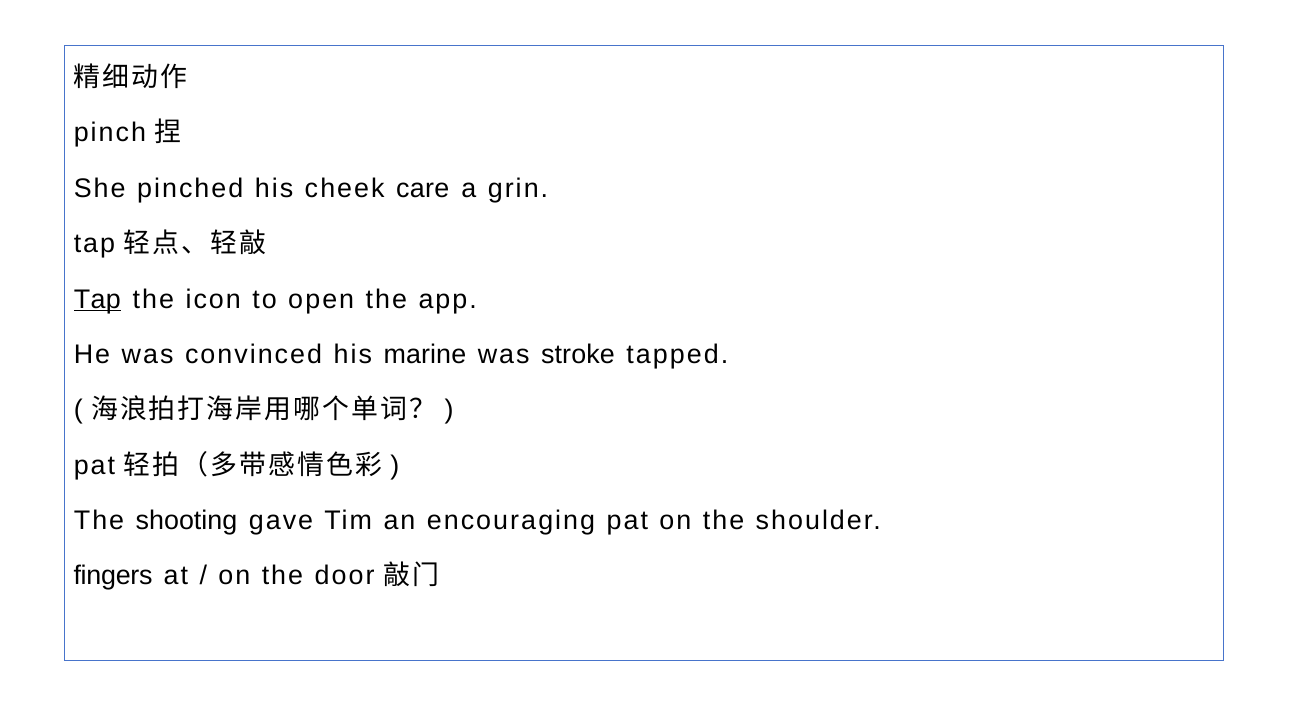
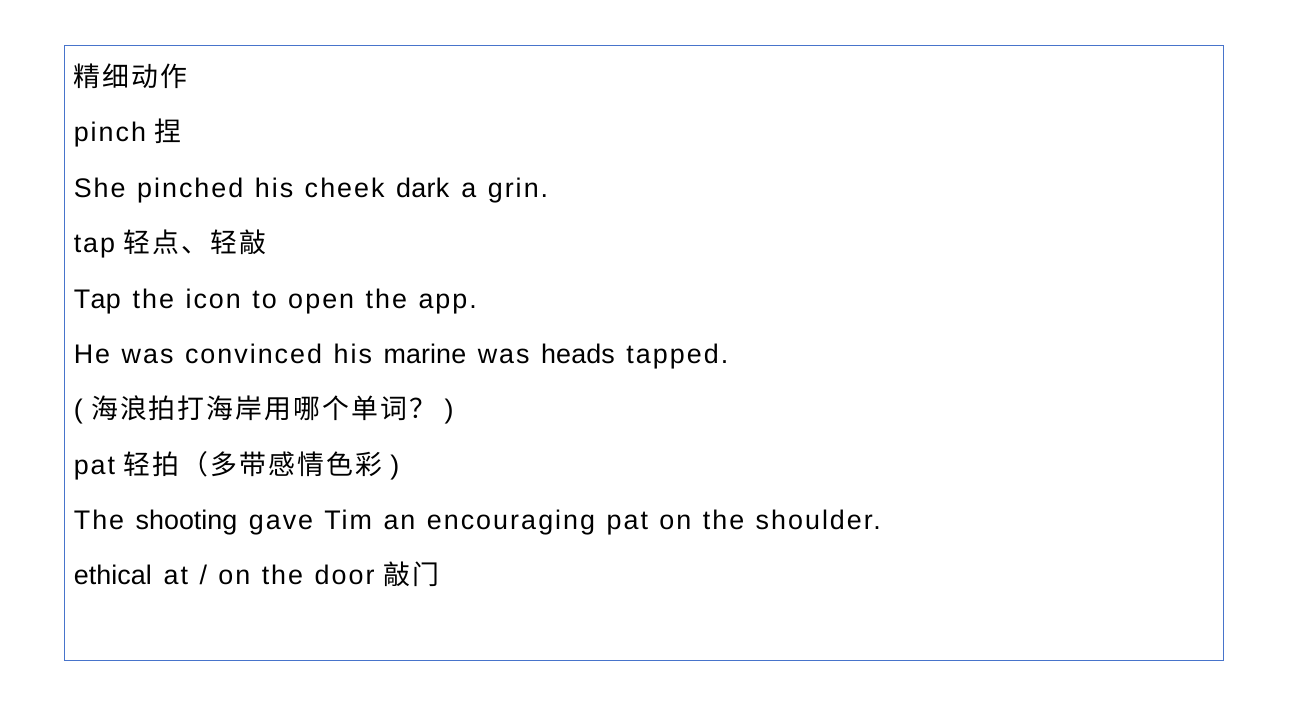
care: care -> dark (423, 188)
Tap underline: present -> none (97, 299)
stroke: stroke -> heads (578, 354)
fingers: fingers -> ethical (113, 576)
